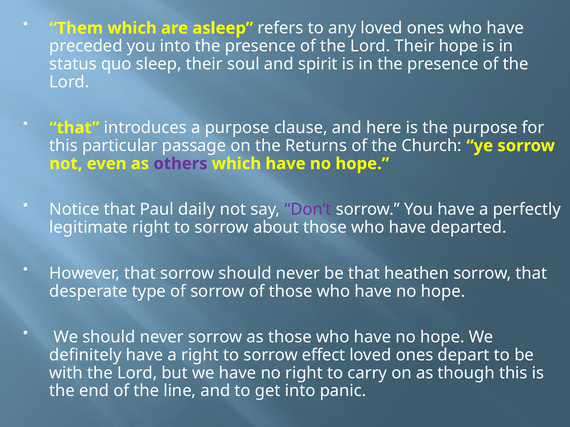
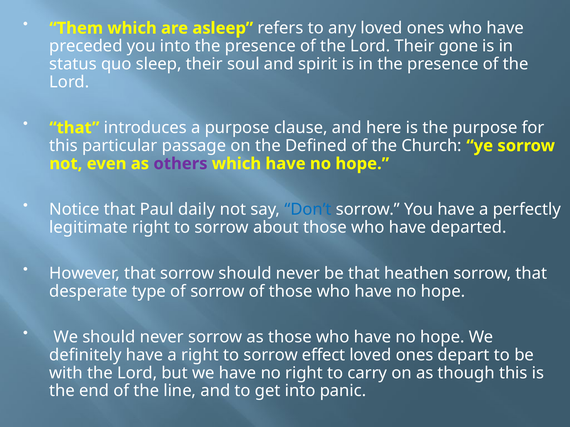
Their hope: hope -> gone (458, 46)
Returns: Returns -> Defined (316, 146)
Don’t colour: purple -> blue (308, 210)
